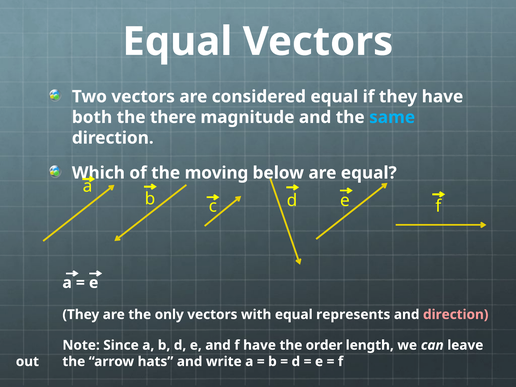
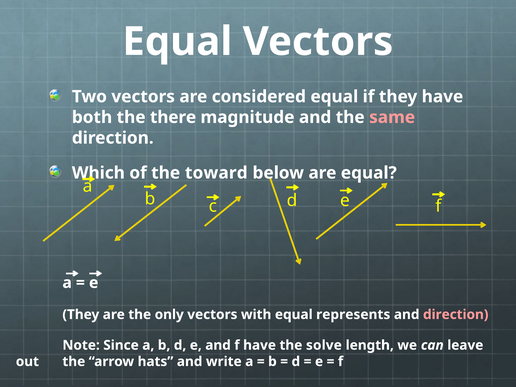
same colour: light blue -> pink (392, 117)
moving: moving -> toward (216, 173)
order: order -> solve (324, 345)
